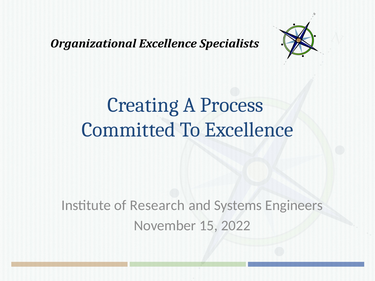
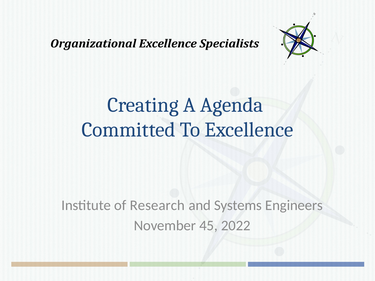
Process: Process -> Agenda (232, 105)
15: 15 -> 45 (209, 226)
